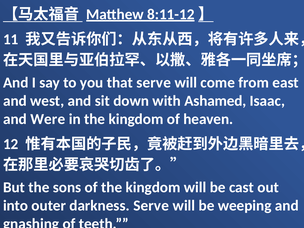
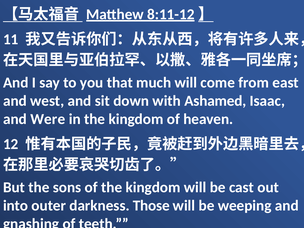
that serve: serve -> much (154, 83)
darkness Serve: Serve -> Those (151, 206)
